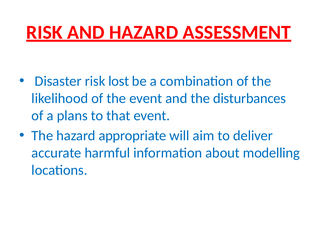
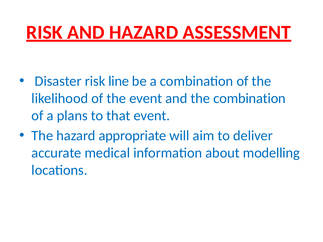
lost: lost -> line (119, 81)
the disturbances: disturbances -> combination (250, 98)
harmful: harmful -> medical (107, 153)
